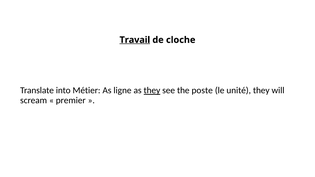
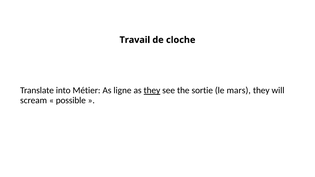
Travail underline: present -> none (135, 40)
poste: poste -> sortie (202, 90)
unité: unité -> mars (239, 90)
premier: premier -> possible (71, 100)
